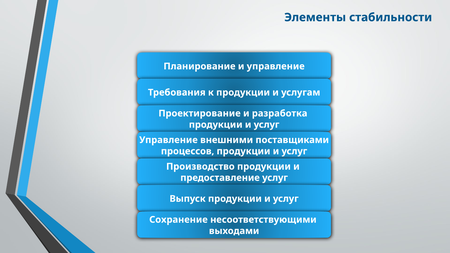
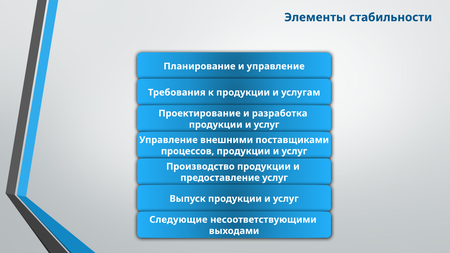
Сохранение: Сохранение -> Следующие (178, 220)
